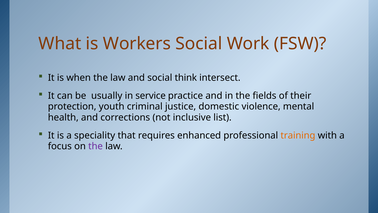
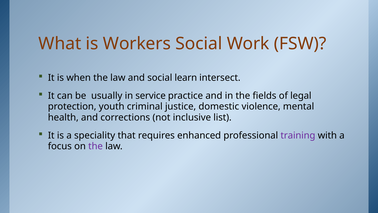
think: think -> learn (186, 78)
their: their -> legal (301, 96)
training colour: orange -> purple (298, 135)
